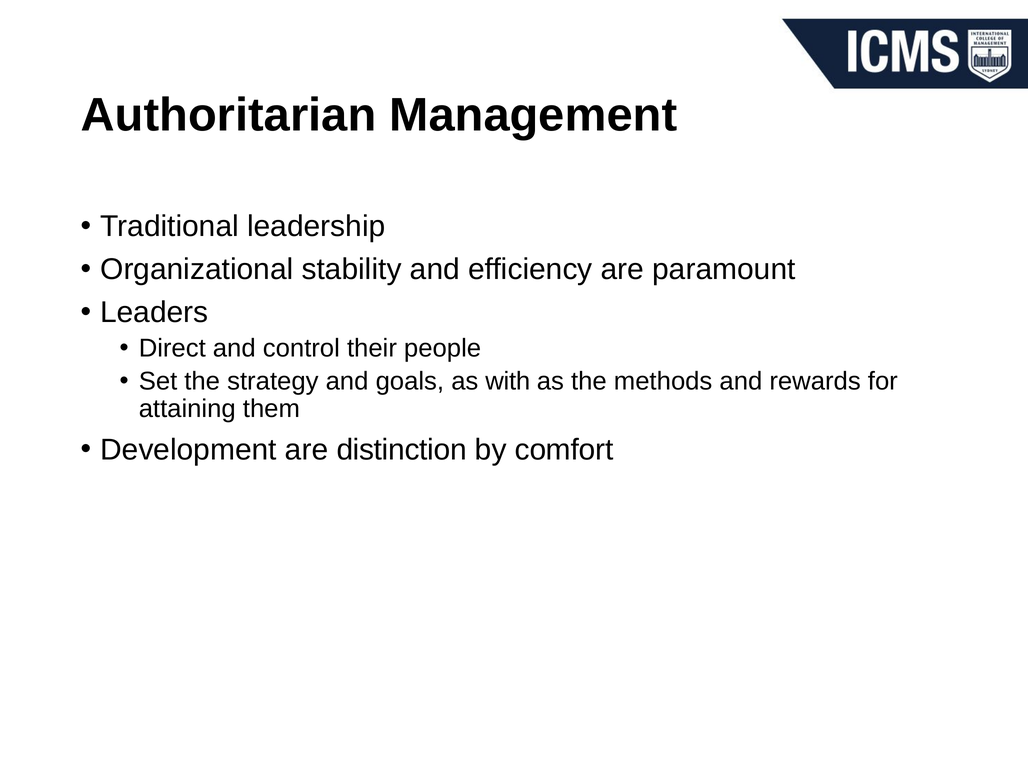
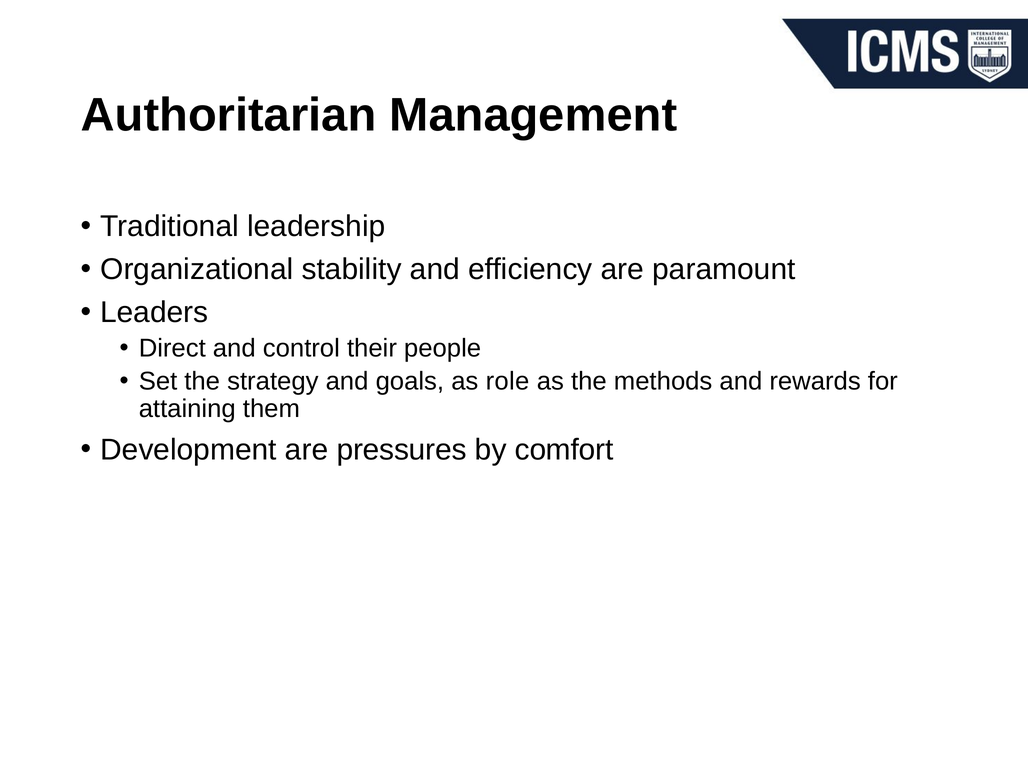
with: with -> role (507, 381)
distinction: distinction -> pressures (402, 450)
